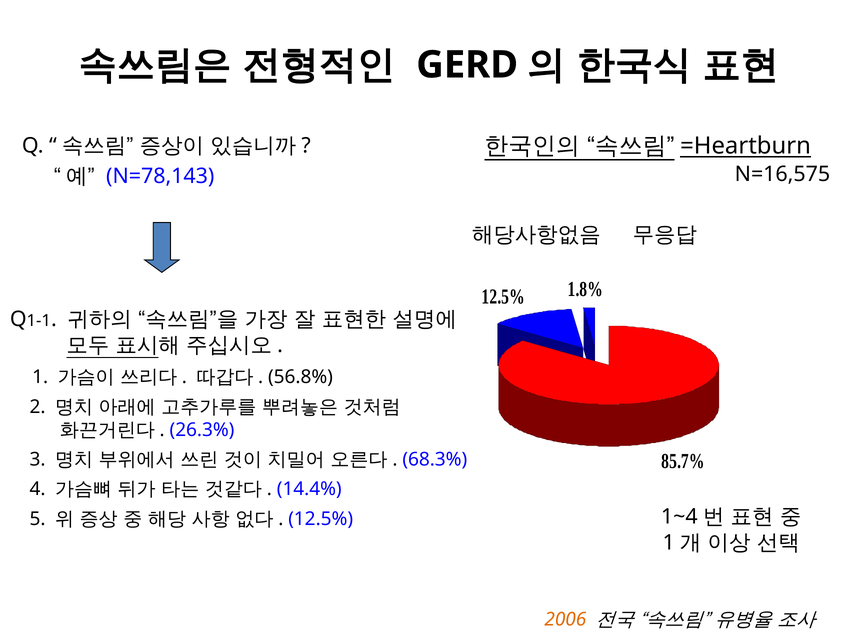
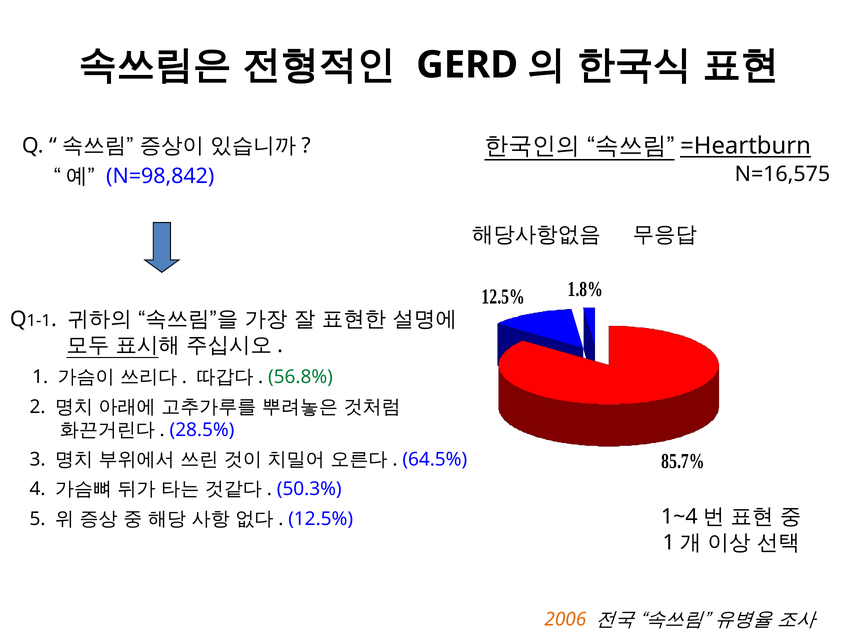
N=78,143: N=78,143 -> N=98,842 (160, 176)
56.8% colour: black -> green (300, 377)
26.3%: 26.3% -> 28.5% (202, 430)
68.3%: 68.3% -> 64.5% (435, 460)
14.4%: 14.4% -> 50.3% (309, 490)
